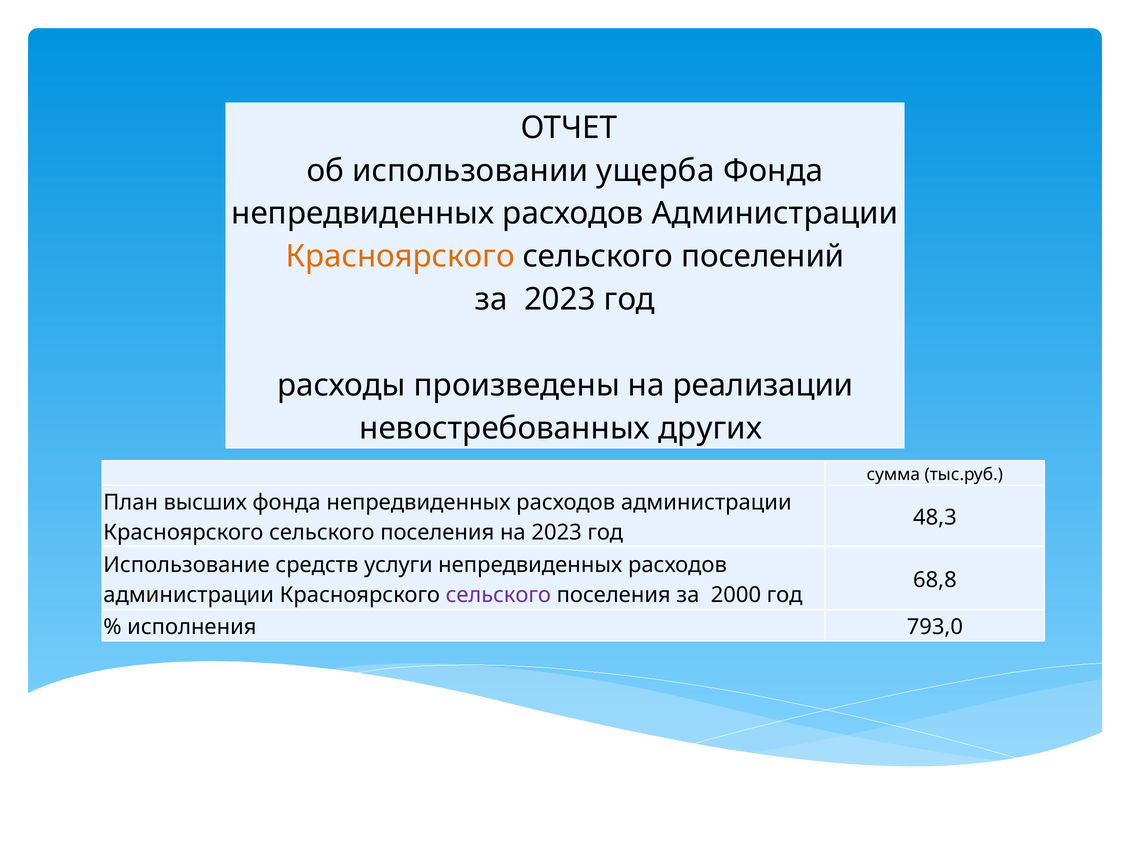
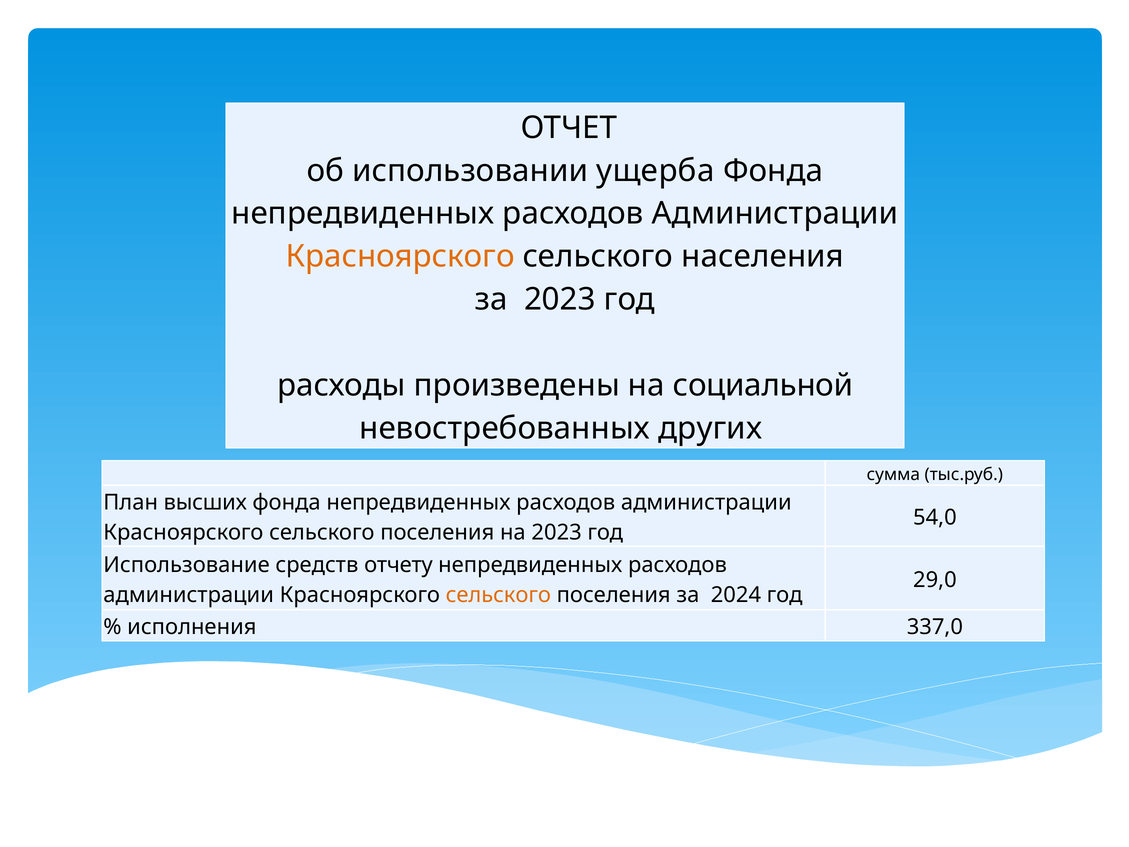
поселений: поселений -> населения (763, 256)
реализации: реализации -> социальной (763, 385)
48,3: 48,3 -> 54,0 (935, 518)
услуги: услуги -> отчету (398, 565)
68,8: 68,8 -> 29,0 (935, 580)
сельского colour: purple -> orange (498, 595)
2000: 2000 -> 2024 (736, 595)
793,0: 793,0 -> 337,0 (935, 627)
